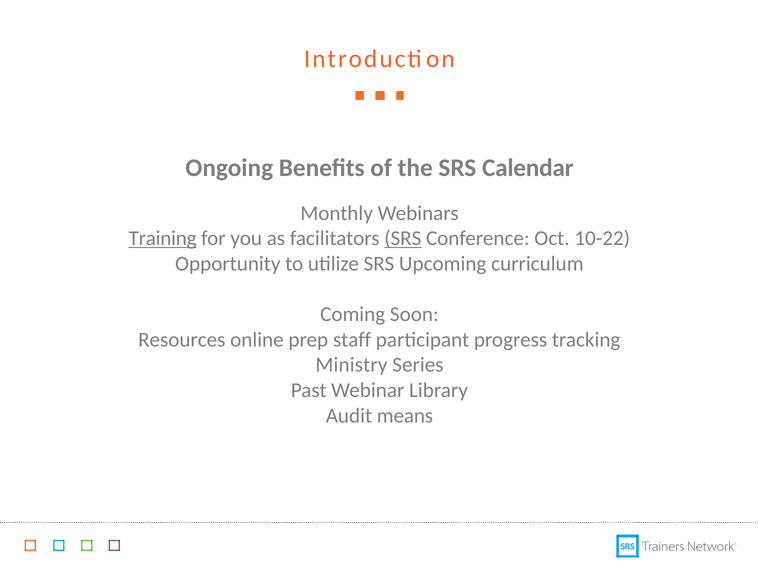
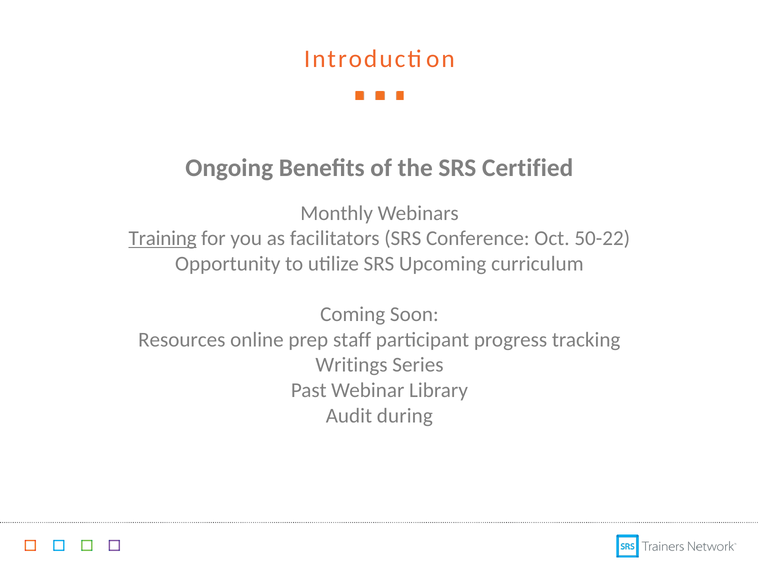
Calendar: Calendar -> Certified (528, 168)
SRS underline: present -> none (403, 239)
10-22: 10-22 -> 50-22 (602, 239)
Ministry: Ministry -> Writings (351, 365)
means: means -> during (405, 416)
